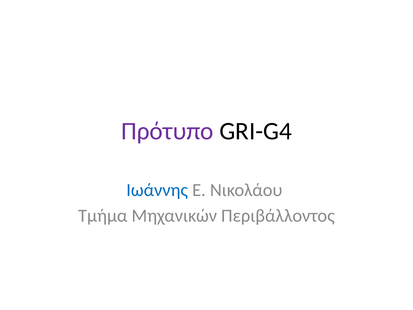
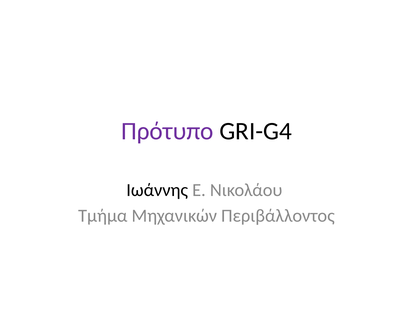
Ιωάννης colour: blue -> black (157, 190)
